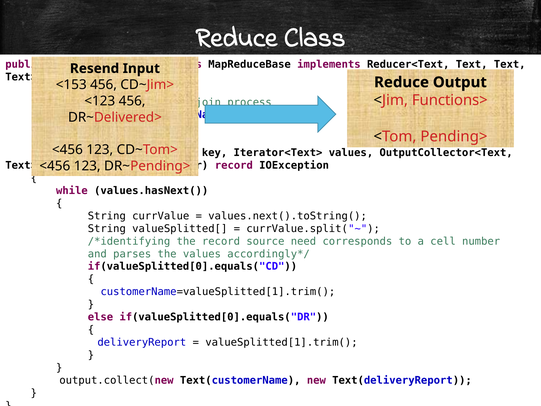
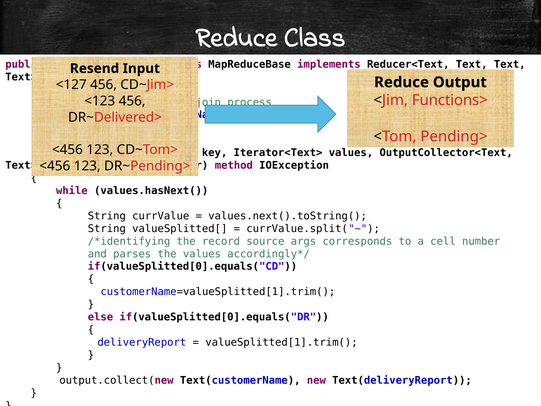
<153: <153 -> <127 (71, 85)
record: record -> method (234, 165)
need: need -> args (303, 241)
